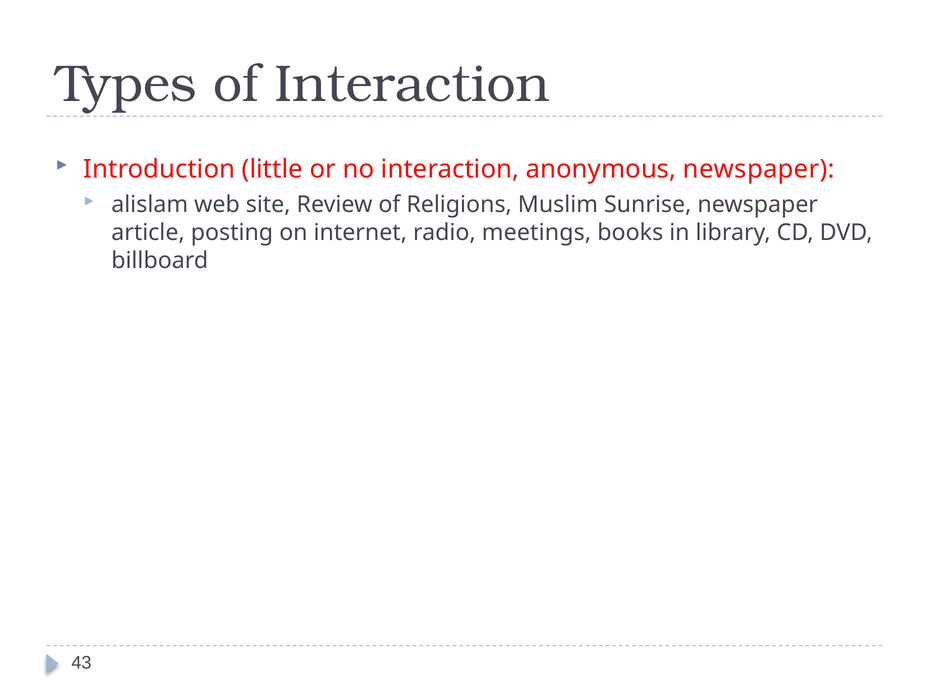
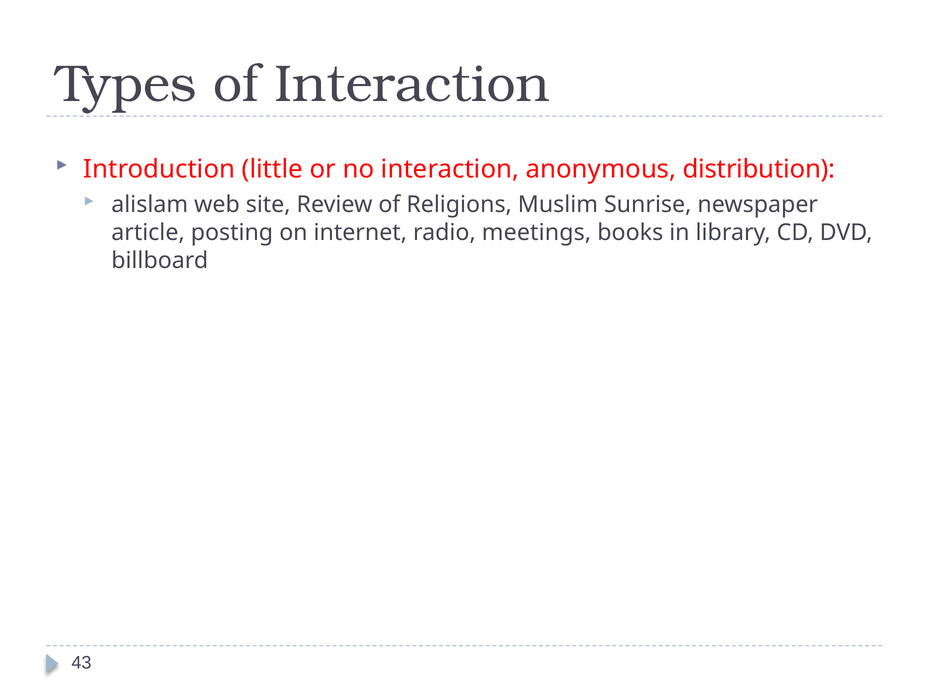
anonymous newspaper: newspaper -> distribution (759, 169)
